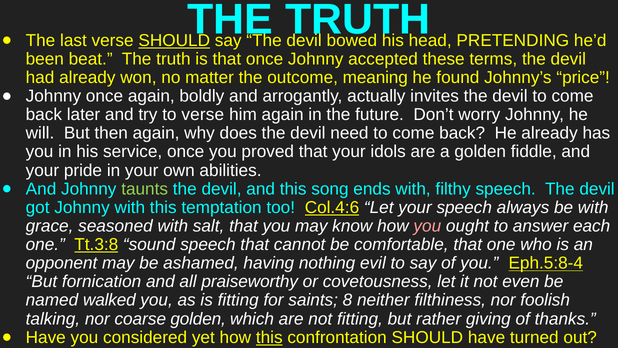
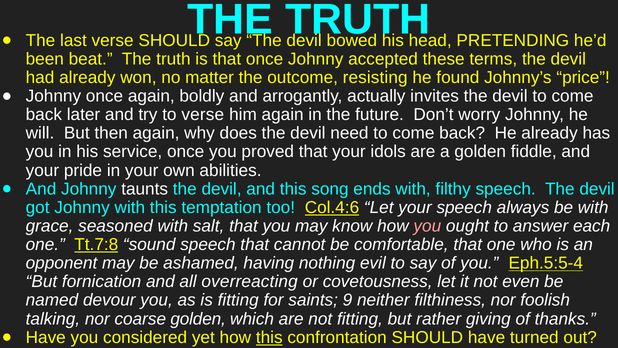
SHOULD underline: present -> none (174, 40)
meaning: meaning -> resisting (375, 77)
taunts colour: light green -> white (145, 189)
Tt.3:8: Tt.3:8 -> Tt.7:8 (96, 244)
Eph.5:8-4: Eph.5:8-4 -> Eph.5:5-4 (546, 263)
praiseworthy: praiseworthy -> overreacting (250, 281)
walked: walked -> devour (109, 300)
8: 8 -> 9 (348, 300)
